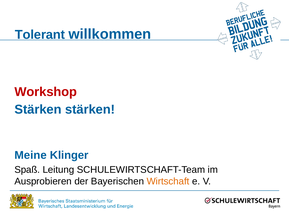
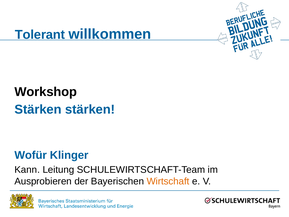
Workshop colour: red -> black (46, 92)
Meine: Meine -> Wofür (31, 155)
Spaß: Spaß -> Kann (27, 170)
